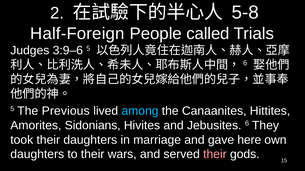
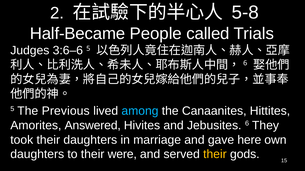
Half-Foreign: Half-Foreign -> Half-Became (78, 34)
3:9–6: 3:9–6 -> 3:6–6 (68, 51)
Sidonians: Sidonians -> Answered (93, 126)
wars: wars -> were (122, 155)
their colour: pink -> yellow (215, 155)
